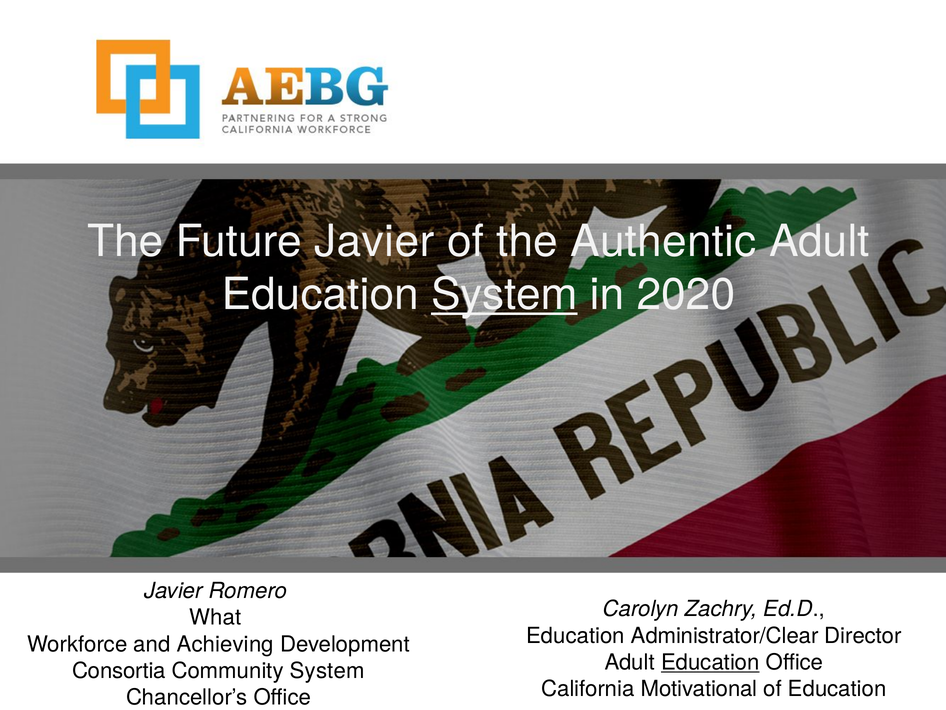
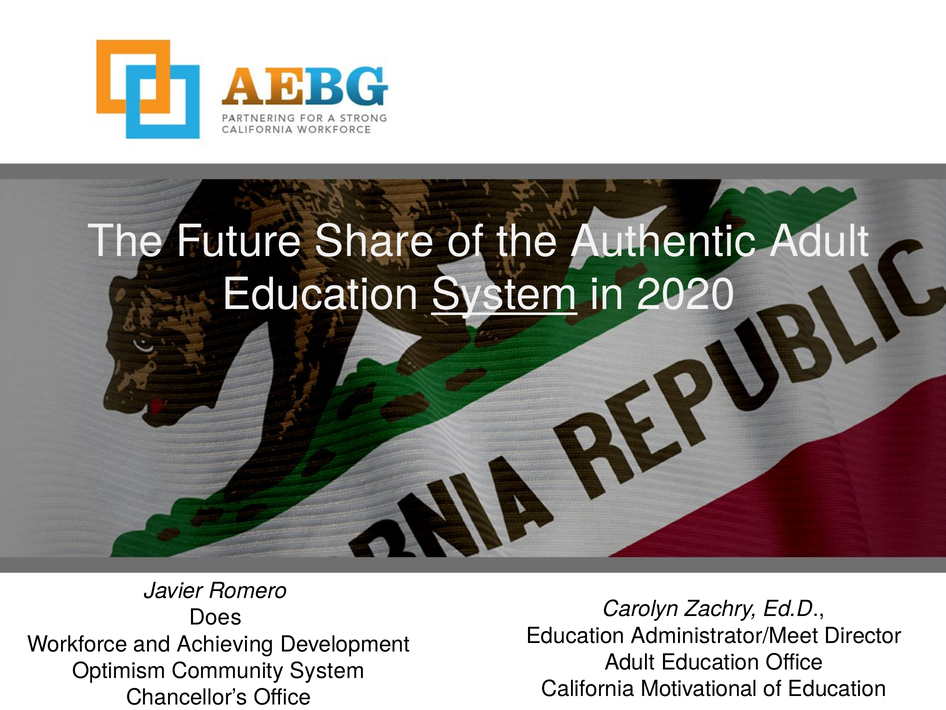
Future Javier: Javier -> Share (374, 241)
What: What -> Does (215, 617)
Administrator/Clear: Administrator/Clear -> Administrator/Meet (725, 635)
Education underline: present -> none (710, 662)
Consortia: Consortia -> Optimism (119, 670)
